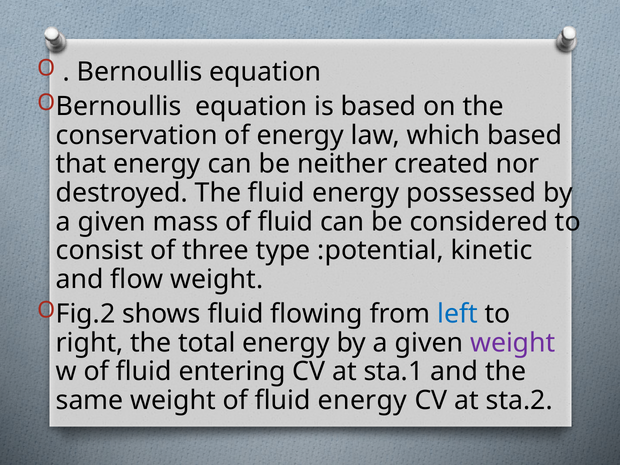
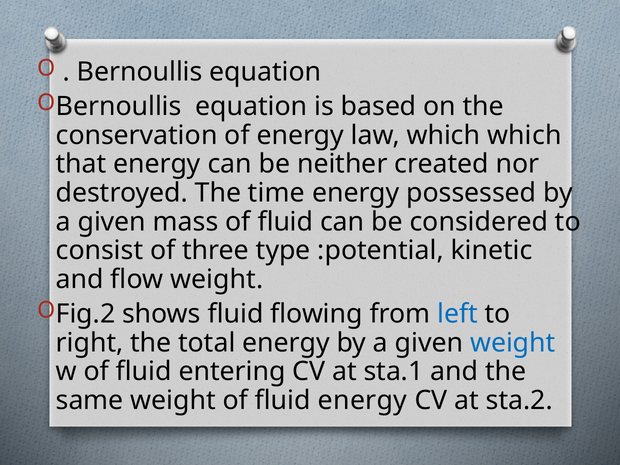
which based: based -> which (524, 135)
The fluid: fluid -> time (276, 193)
weight colour: purple -> blue (513, 343)
